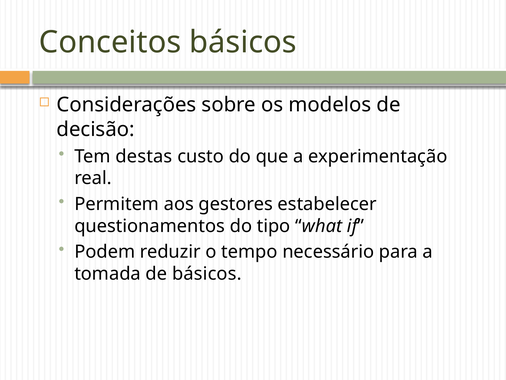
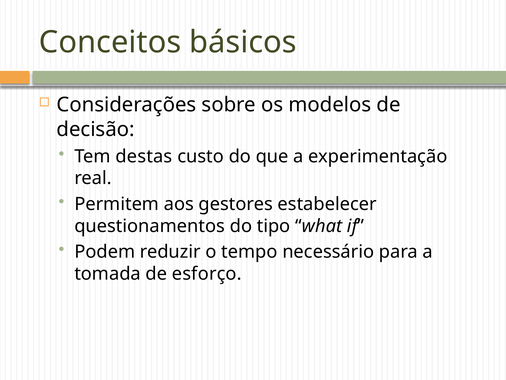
de básicos: básicos -> esforço (207, 273)
